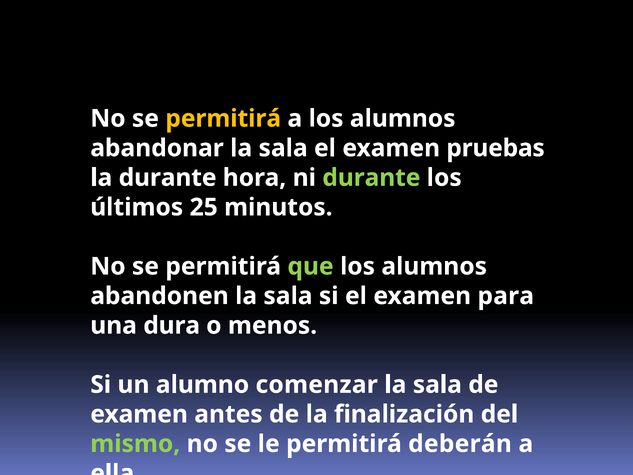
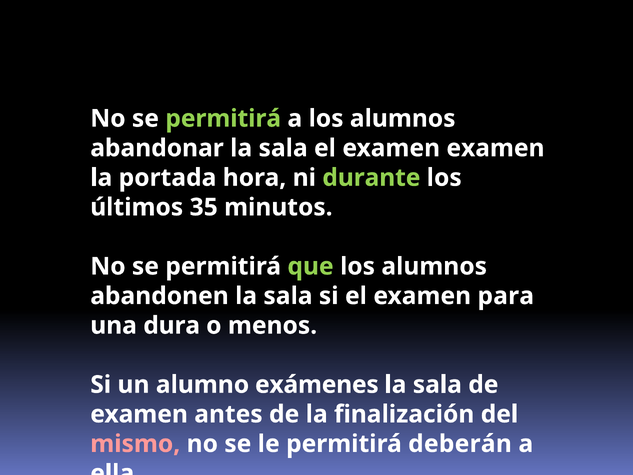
permitirá colour: yellow -> light green (223, 118)
examen pruebas: pruebas -> examen (495, 148)
la durante: durante -> portada (168, 178)
25: 25 -> 35 (204, 207)
comenzar: comenzar -> exámenes (317, 385)
mismo colour: light green -> pink (135, 444)
